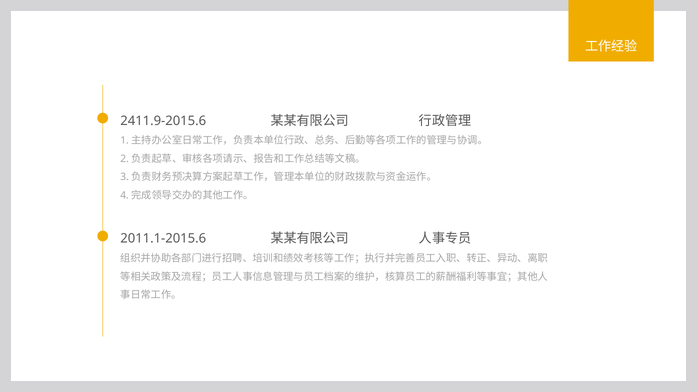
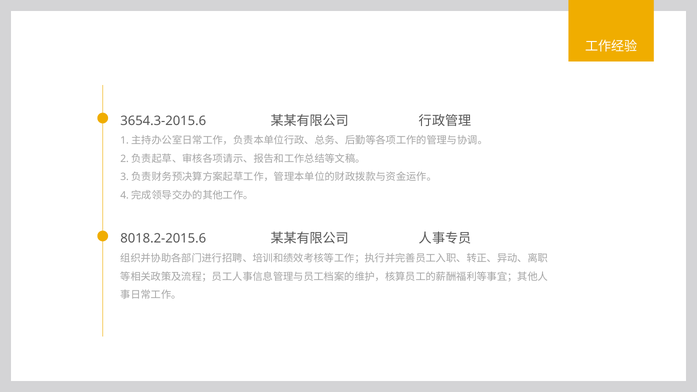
2411.9-2015.6: 2411.9-2015.6 -> 3654.3-2015.6 (163, 121)
2011.1-2015.6: 2011.1-2015.6 -> 8018.2-2015.6 (163, 239)
